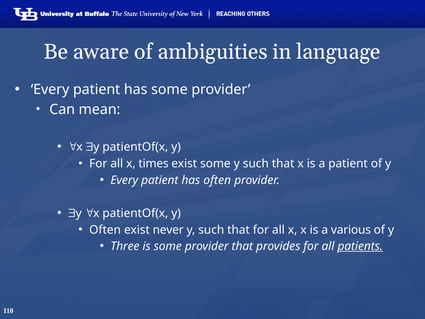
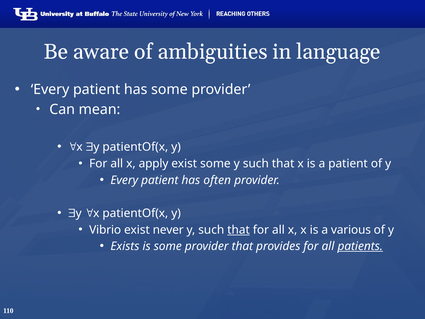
times: times -> apply (154, 163)
Often: Often -> Vibrio (105, 230)
that underline: none -> present (239, 230)
Three: Three -> Exists (125, 246)
